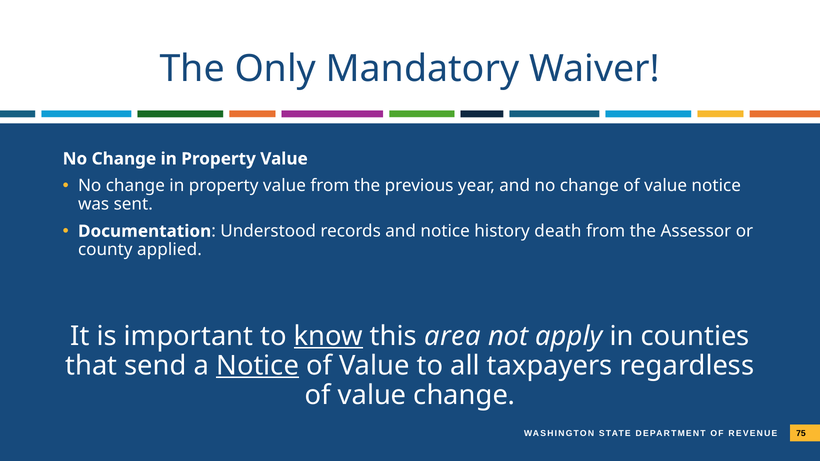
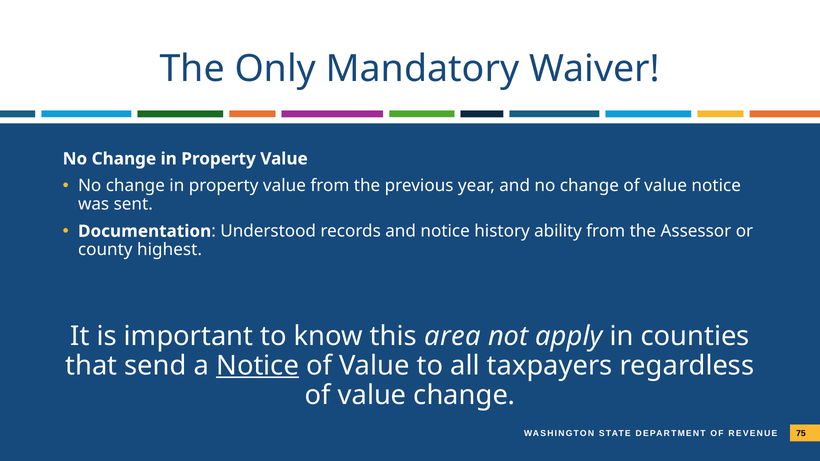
death: death -> ability (558, 231)
applied: applied -> highest (170, 250)
know underline: present -> none (328, 336)
